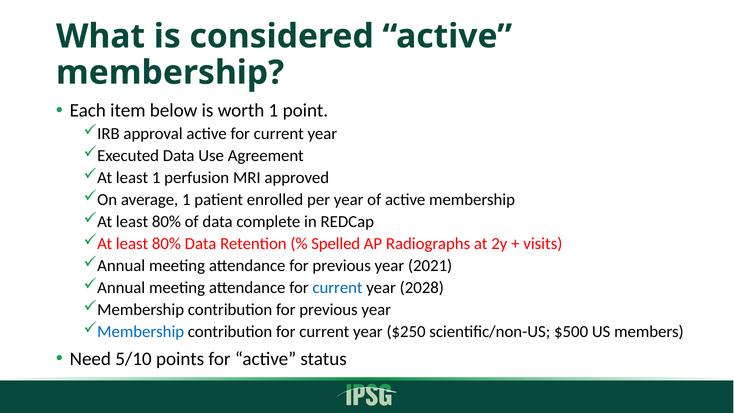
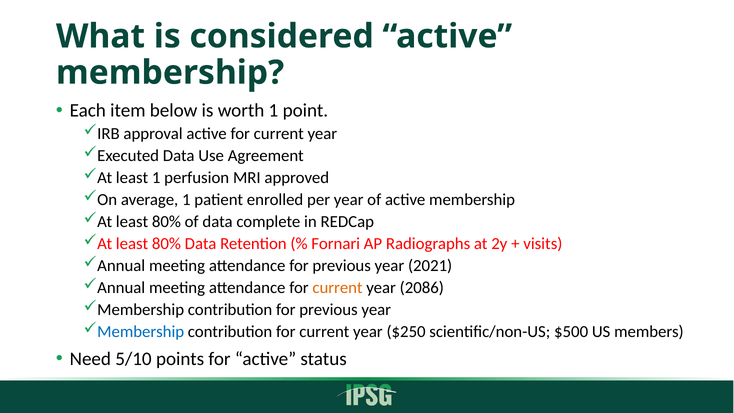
Spelled: Spelled -> Fornari (336, 244)
current colour: blue -> orange (338, 288)
2028: 2028 -> 2086 (422, 288)
